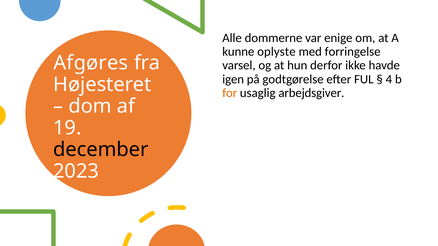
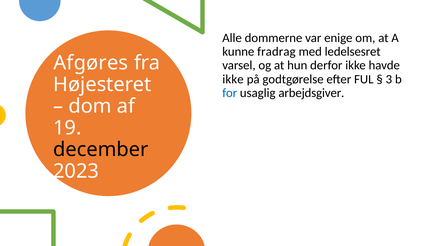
oplyste: oplyste -> fradrag (276, 52)
forringelse: forringelse -> ledelsesret (353, 52)
igen: igen -> ikke (233, 79)
4: 4 -> 3 (389, 79)
for colour: orange -> blue (230, 93)
